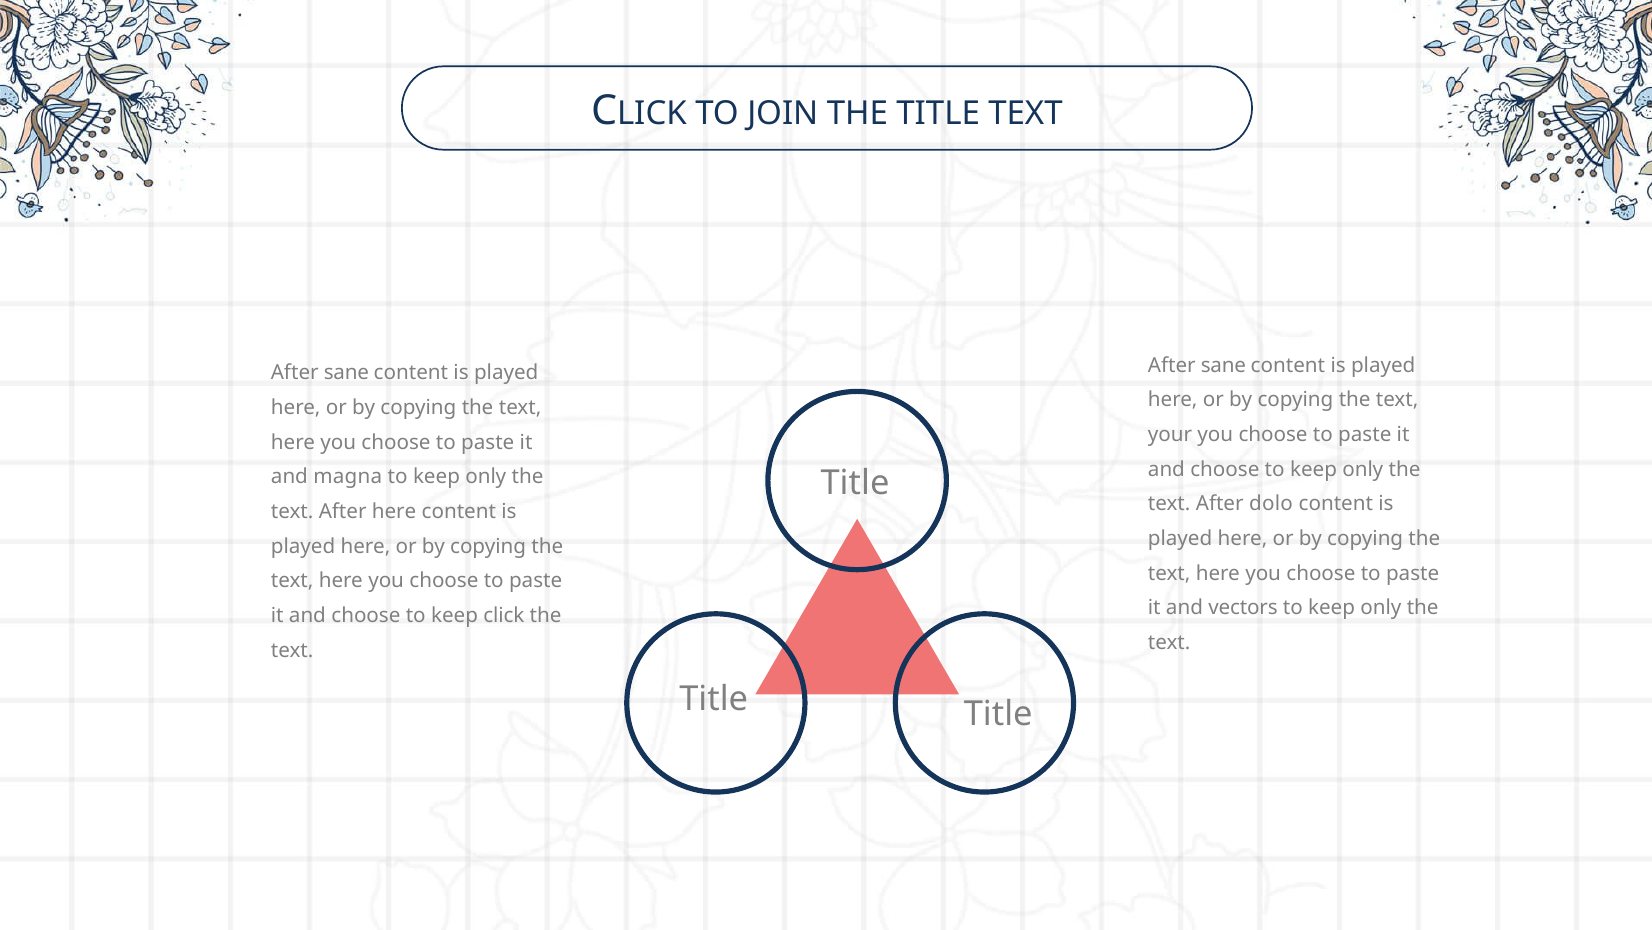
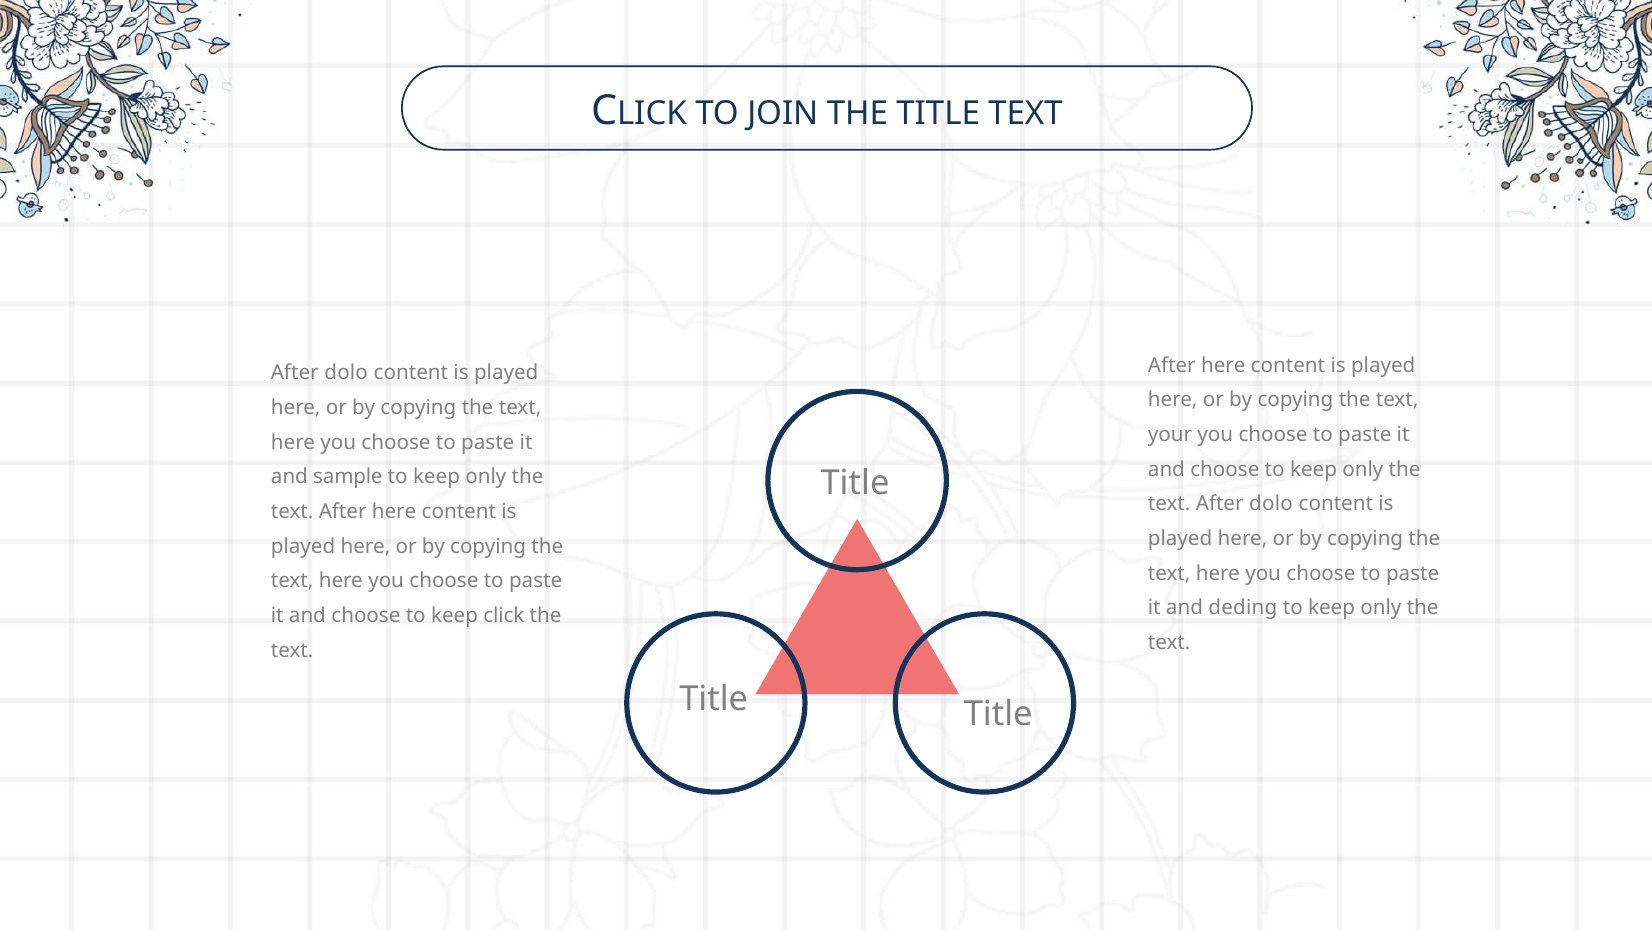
sane: sane -> here (1223, 365)
sane: sane -> dolo (346, 373)
magna: magna -> sample (348, 477)
vectors: vectors -> deding (1243, 608)
